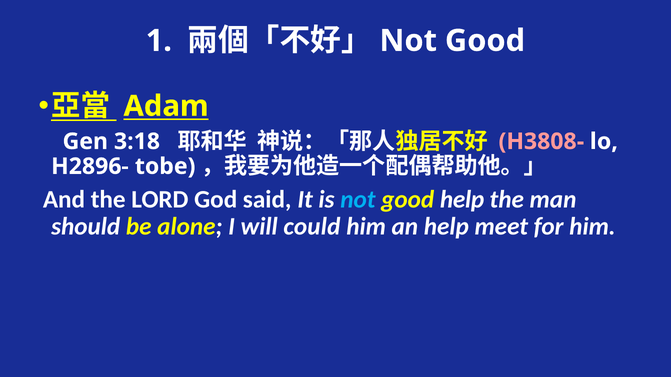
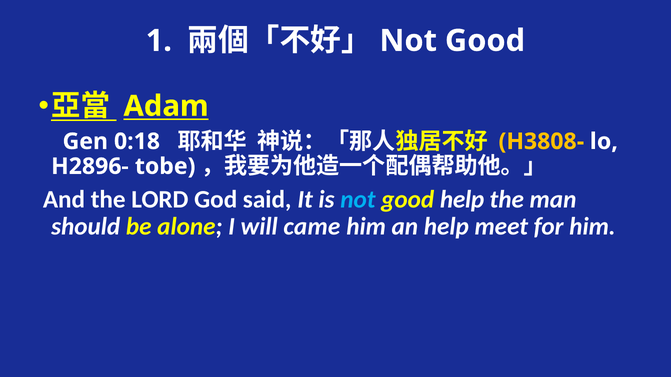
3:18: 3:18 -> 0:18 (137, 142)
H3808- colour: pink -> yellow (541, 142)
could: could -> came (312, 227)
